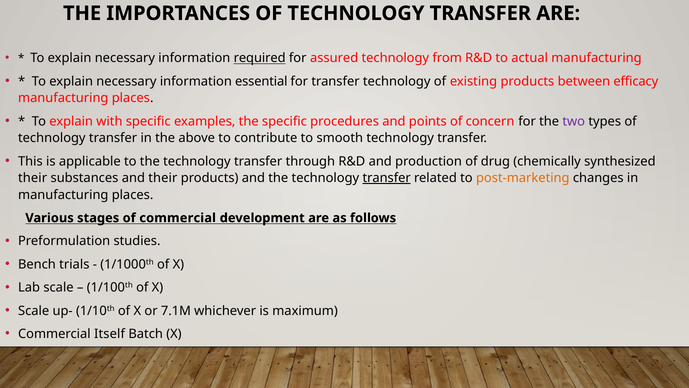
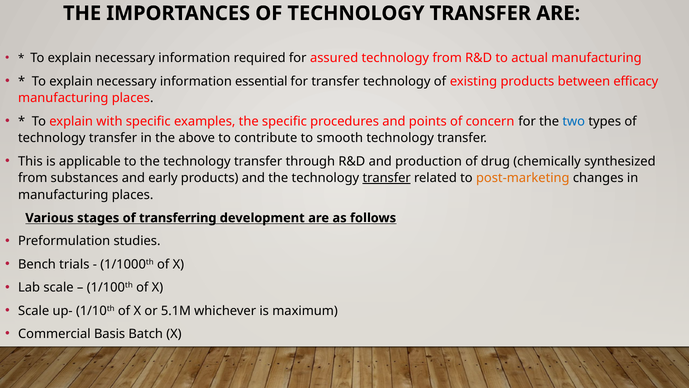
required underline: present -> none (260, 58)
two colour: purple -> blue (574, 121)
their: their -> from (33, 178)
and their: their -> early (163, 178)
of commercial: commercial -> transferring (178, 218)
7.1M: 7.1M -> 5.1M (176, 310)
Itself: Itself -> Basis (110, 334)
